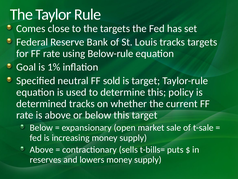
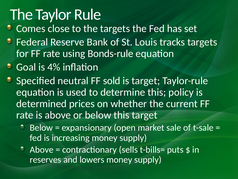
Below-rule: Below-rule -> Bonds-rule (110, 53)
1%: 1% -> 4% (54, 67)
determined tracks: tracks -> prices (82, 103)
